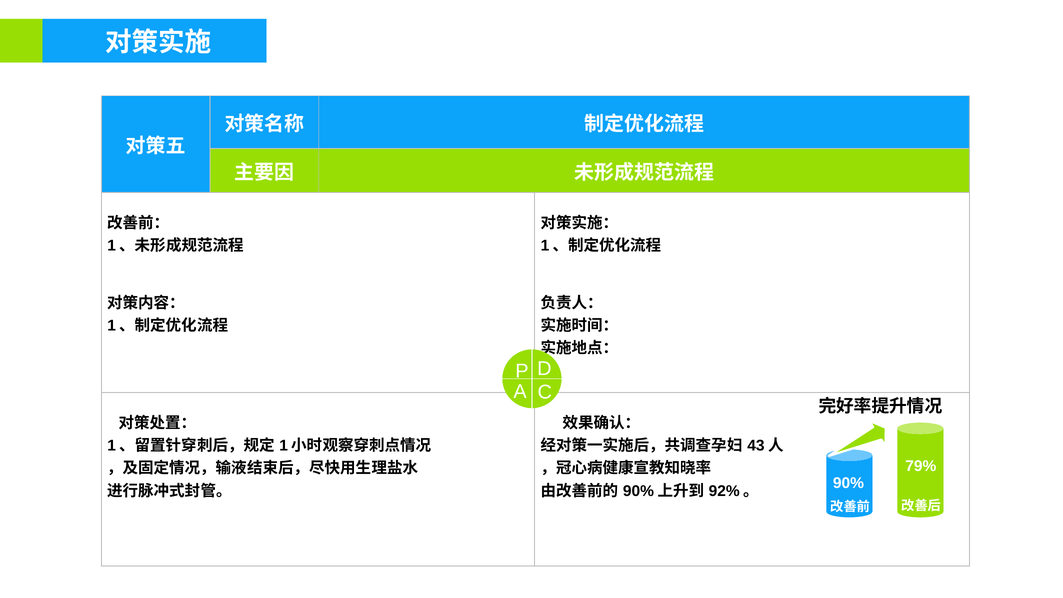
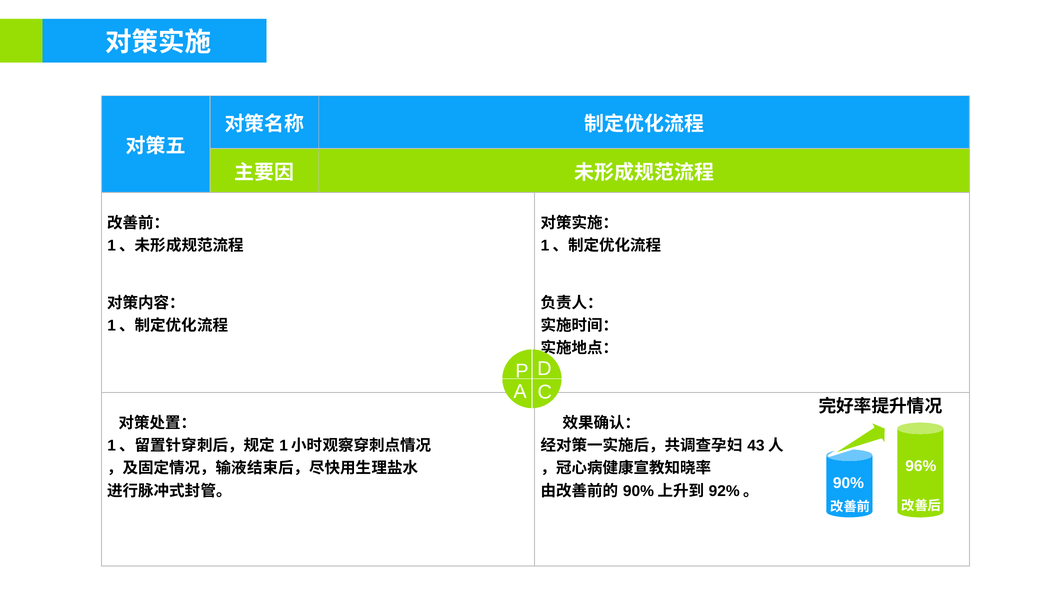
79%: 79% -> 96% (921, 466)
